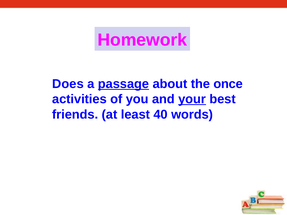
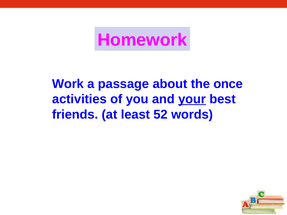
Does: Does -> Work (68, 84)
passage underline: present -> none (124, 84)
40: 40 -> 52 (161, 115)
